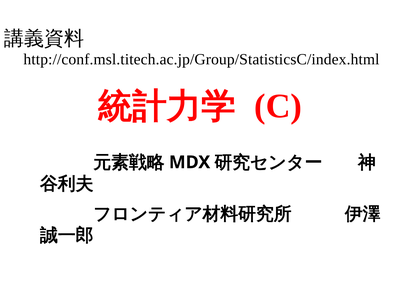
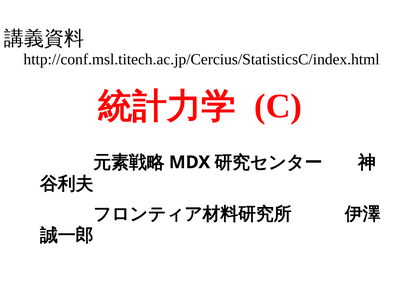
http://conf.msl.titech.ac.jp/Group/StatisticsC/index.html: http://conf.msl.titech.ac.jp/Group/StatisticsC/index.html -> http://conf.msl.titech.ac.jp/Cercius/StatisticsC/index.html (202, 59)
